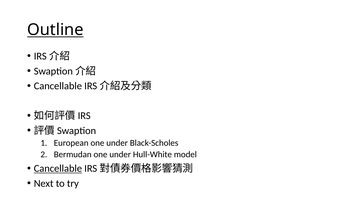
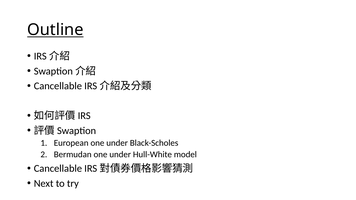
Cancellable underline: present -> none (58, 169)
